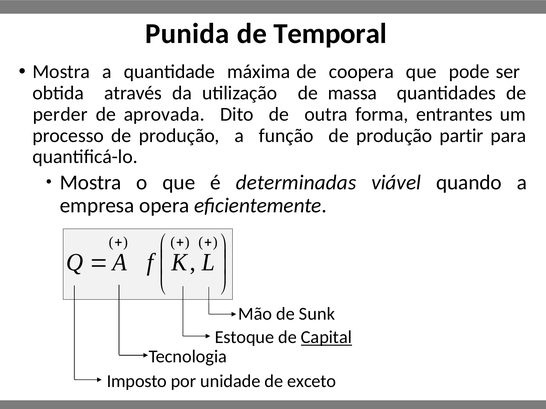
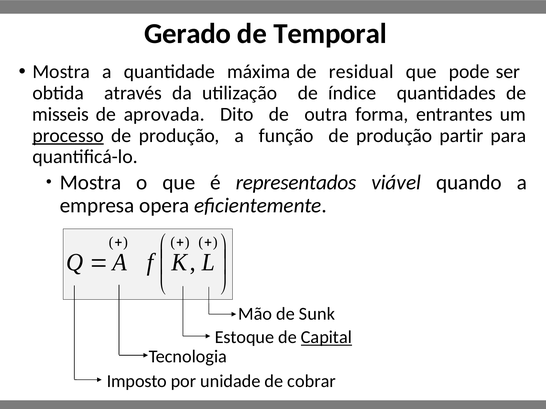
Punida: Punida -> Gerado (188, 34)
coopera: coopera -> residual (361, 72)
massa: massa -> índice (352, 93)
perder: perder -> misseis (60, 114)
processo underline: none -> present (68, 136)
determinadas: determinadas -> representados (296, 183)
exceto: exceto -> cobrar (312, 382)
